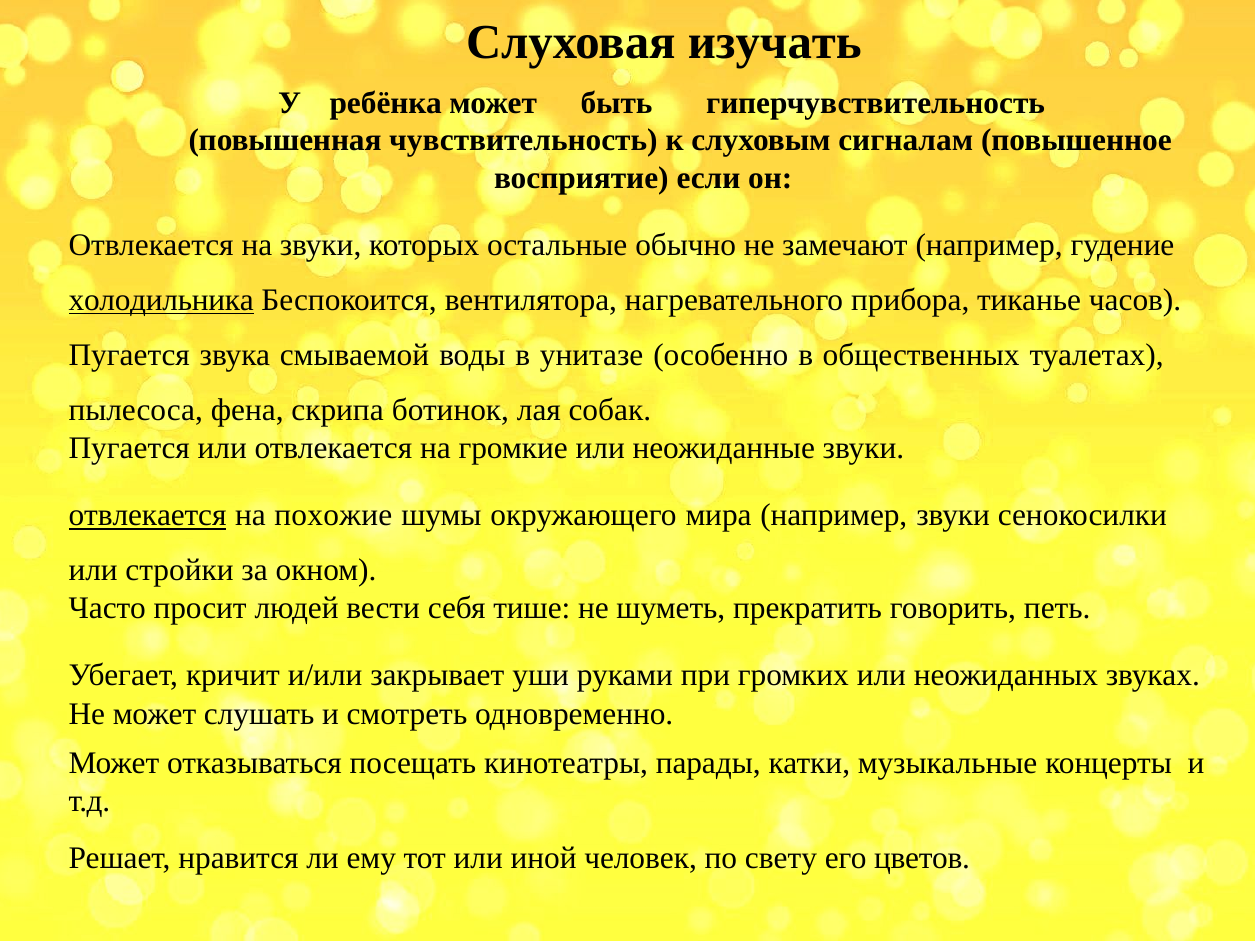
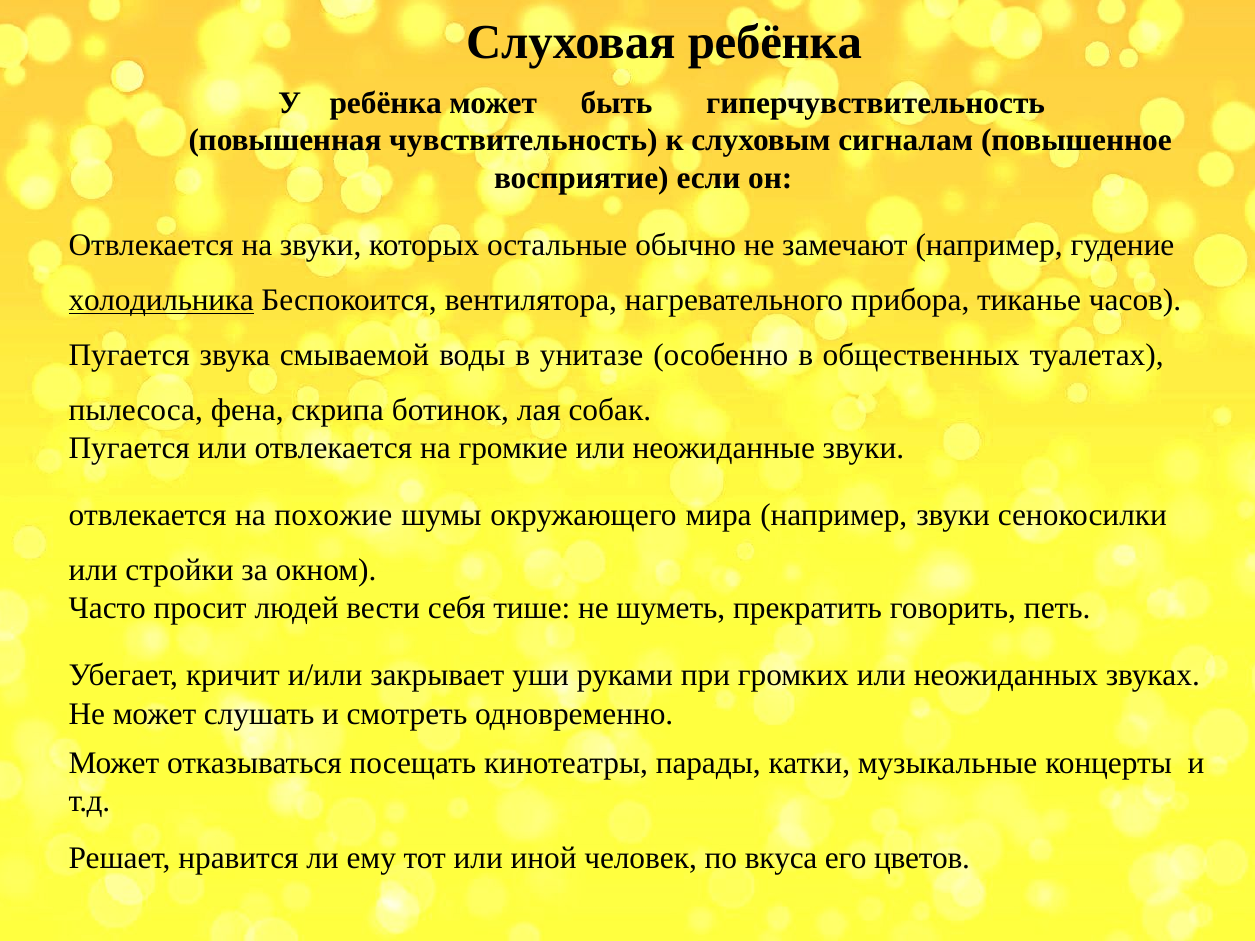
Слуховая изучать: изучать -> ребёнка (775, 43)
отвлекается underline: present -> none (148, 515)
свету: свету -> вкуса (781, 859)
